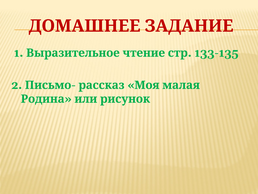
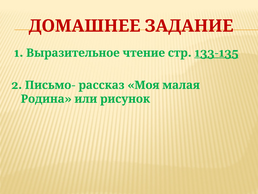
133-135 underline: none -> present (216, 53)
